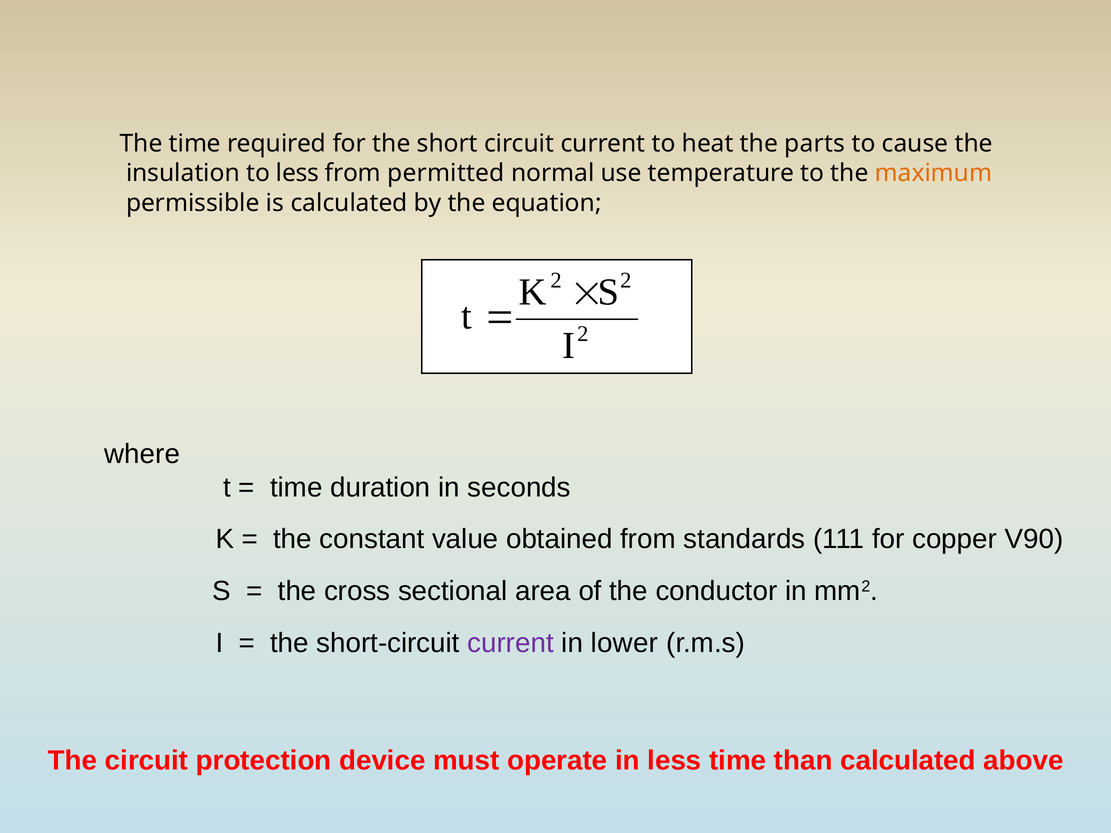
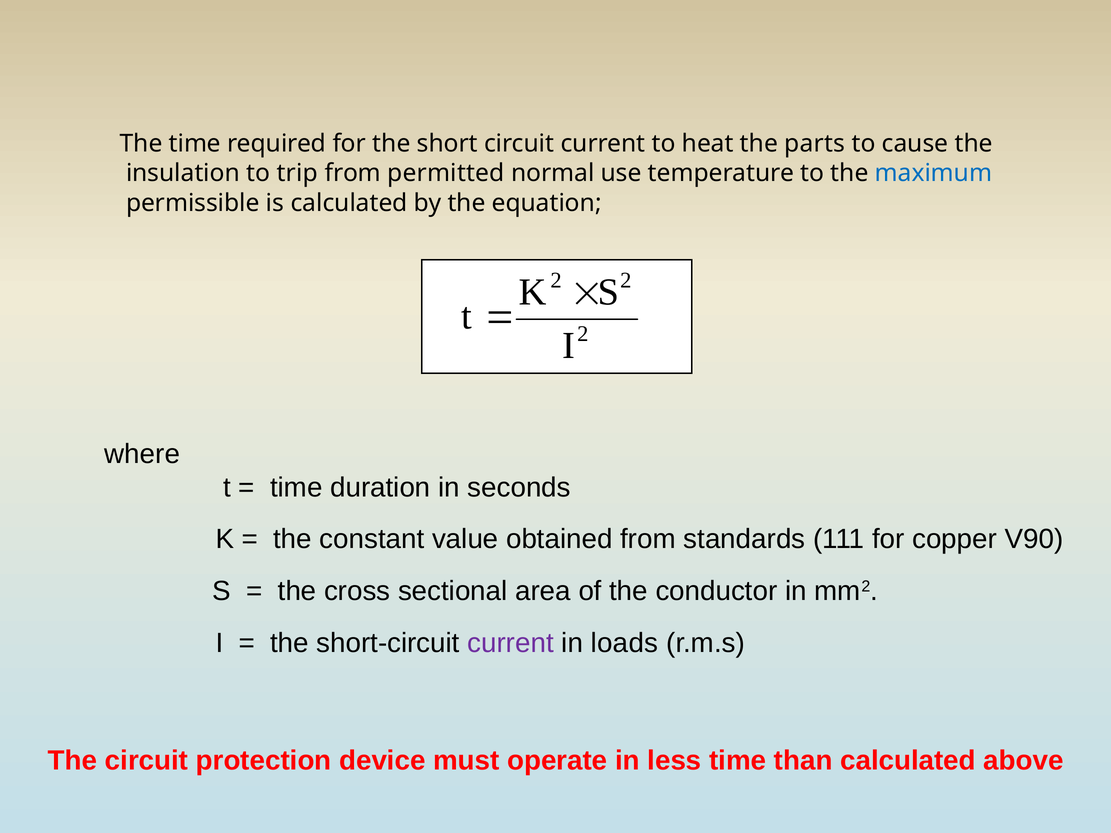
to less: less -> trip (297, 173)
maximum colour: orange -> blue (933, 173)
lower: lower -> loads (625, 643)
